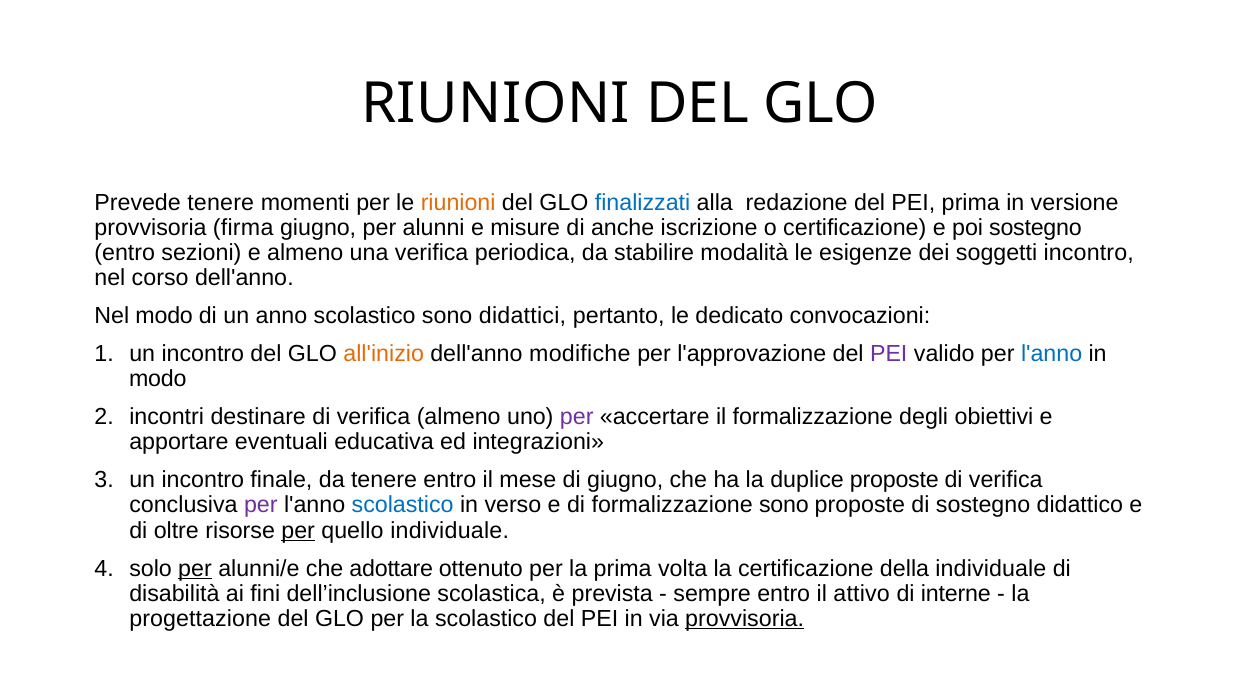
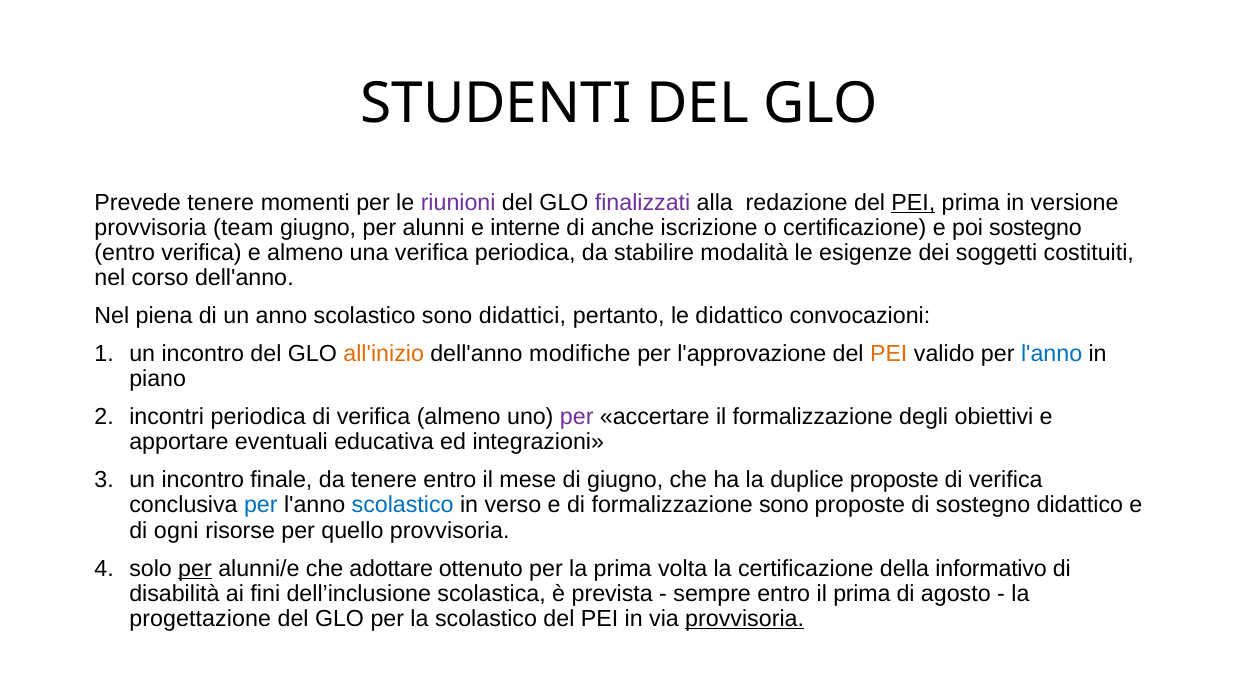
RIUNIONI: RIUNIONI -> STUDENTI (496, 104)
riunioni colour: orange -> purple (458, 203)
finalizzati colour: blue -> purple (643, 203)
PEI underline: none -> present (913, 203)
firma: firma -> team (243, 228)
misure: misure -> interne (525, 228)
entro sezioni: sezioni -> verifica (202, 253)
soggetti incontro: incontro -> costituiti (1089, 253)
Nel modo: modo -> piena (164, 316)
le dedicato: dedicato -> didattico (739, 316)
PEI colour: purple -> orange (889, 354)
modo: modo -> piano (158, 379)
incontri destinare: destinare -> periodica (258, 417)
per colour: purple -> blue (261, 505)
oltre: oltre -> ogni (176, 530)
per underline: present -> none (298, 530)
quello individuale: individuale -> provvisoria (450, 530)
della individuale: individuale -> informativo (991, 568)
il attivo: attivo -> prima (862, 593)
interne: interne -> agosto (956, 593)
